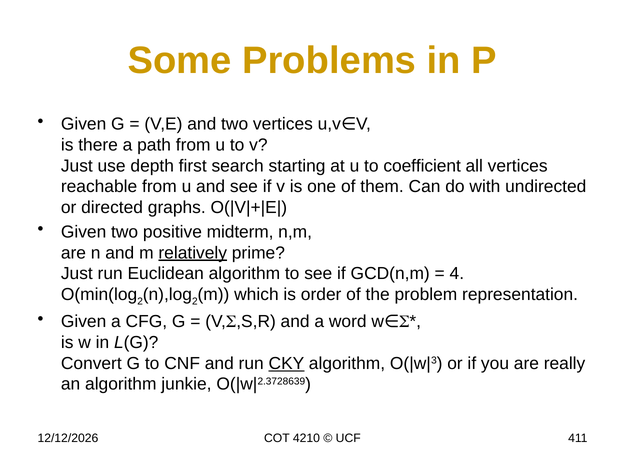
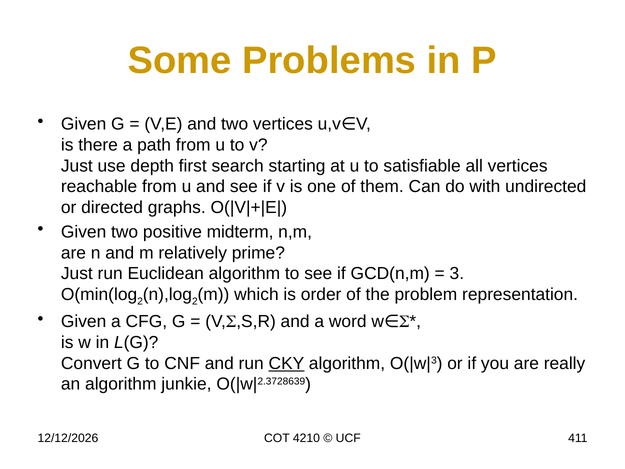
coefficient: coefficient -> satisfiable (422, 166)
relatively underline: present -> none (193, 253)
4: 4 -> 3 (457, 273)
